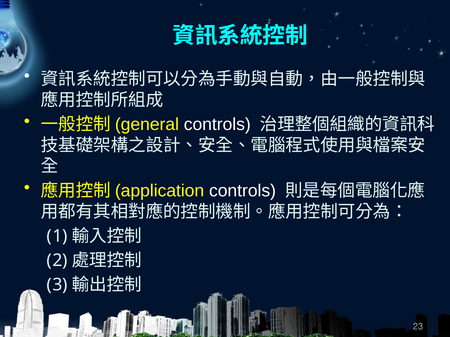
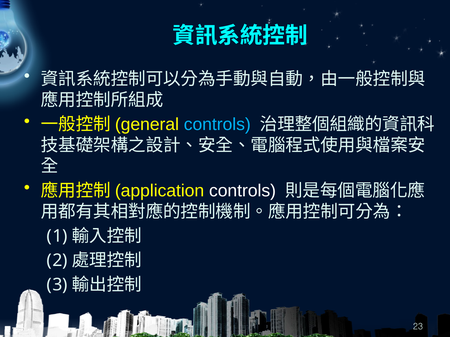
controls colour: white -> light blue (217, 125)
